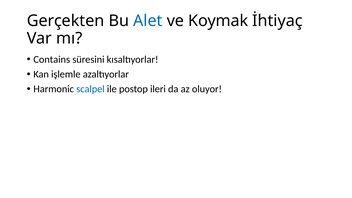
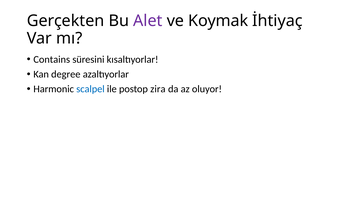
Alet colour: blue -> purple (148, 21)
işlemle: işlemle -> degree (66, 74)
ileri: ileri -> zira (158, 89)
